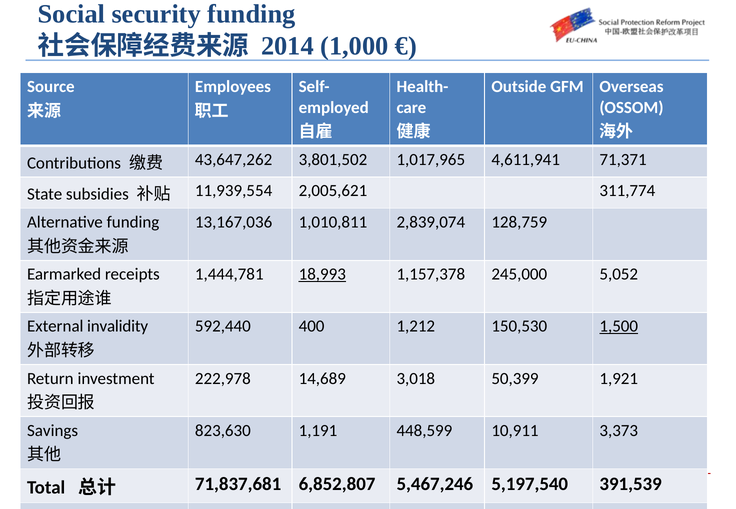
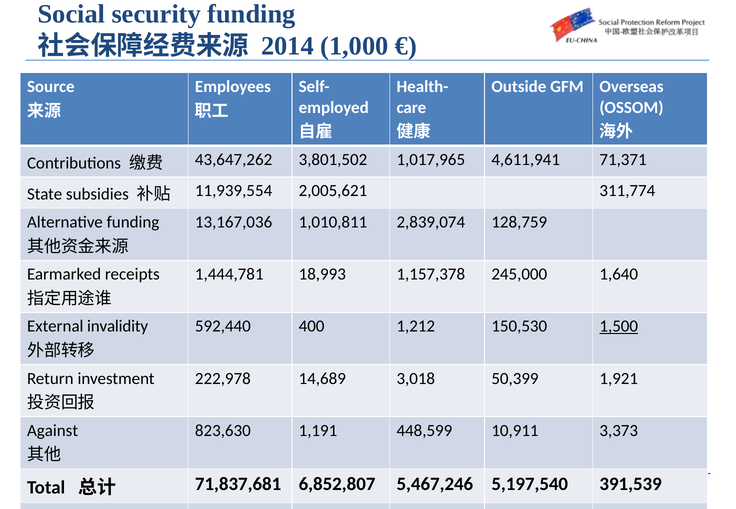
18,993 underline: present -> none (322, 275)
5,052: 5,052 -> 1,640 (619, 275)
Savings: Savings -> Against (53, 431)
